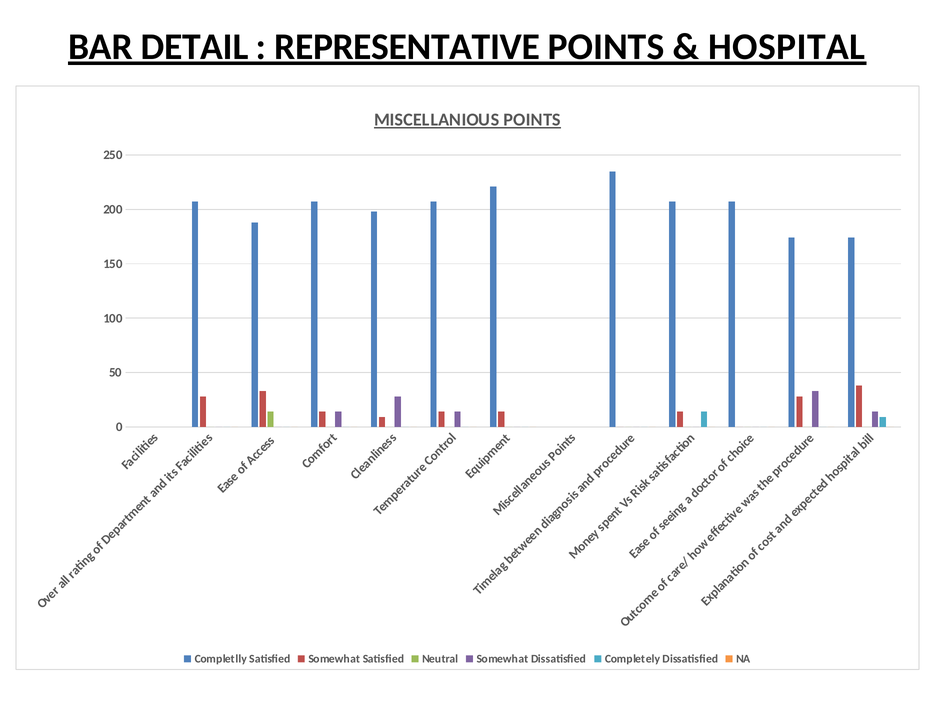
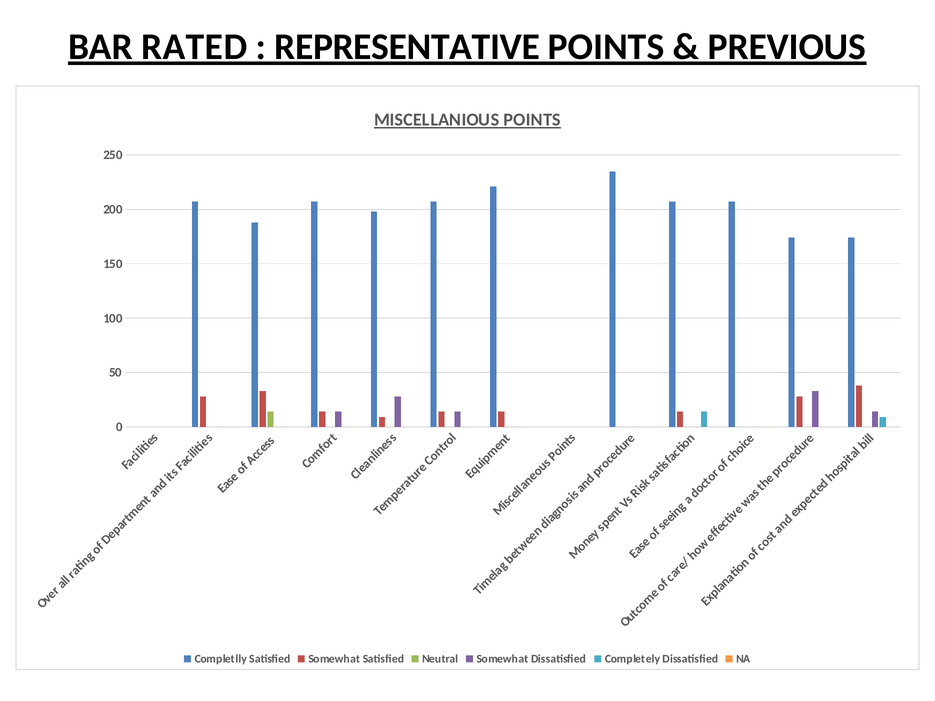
DETAIL: DETAIL -> RATED (194, 47)
HOSPITAL: HOSPITAL -> PREVIOUS (787, 47)
